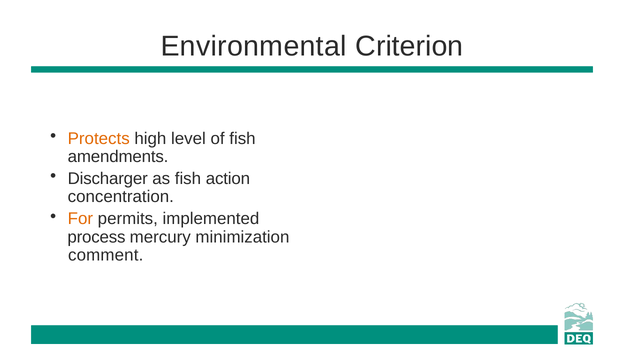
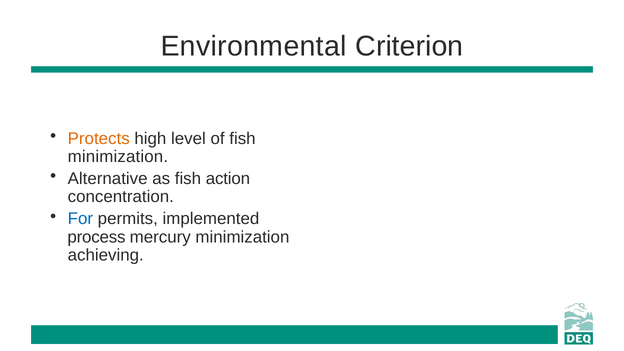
amendments: amendments -> minimization (118, 157)
Discharger: Discharger -> Alternative (108, 179)
For colour: orange -> blue (80, 219)
comment: comment -> achieving (106, 255)
